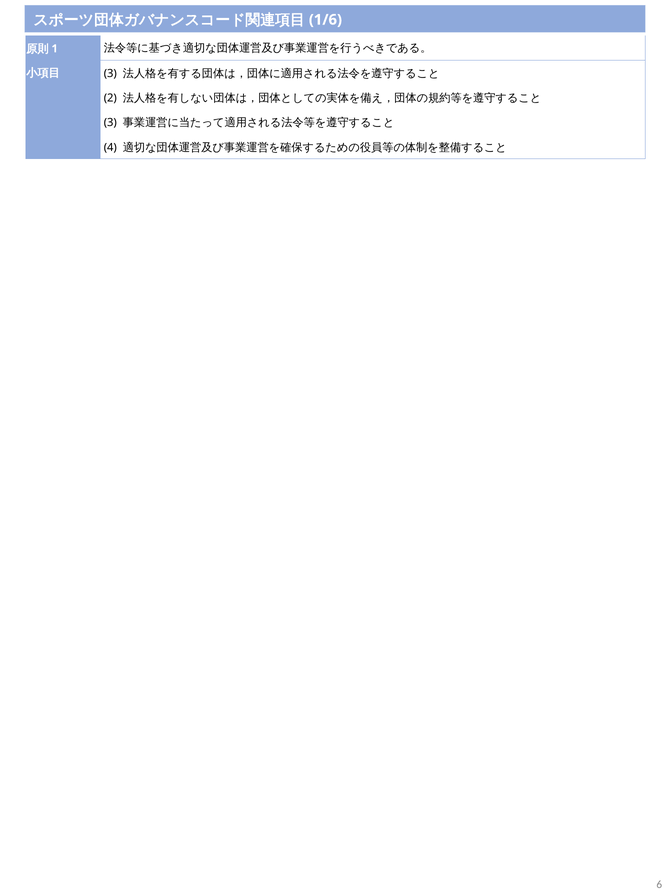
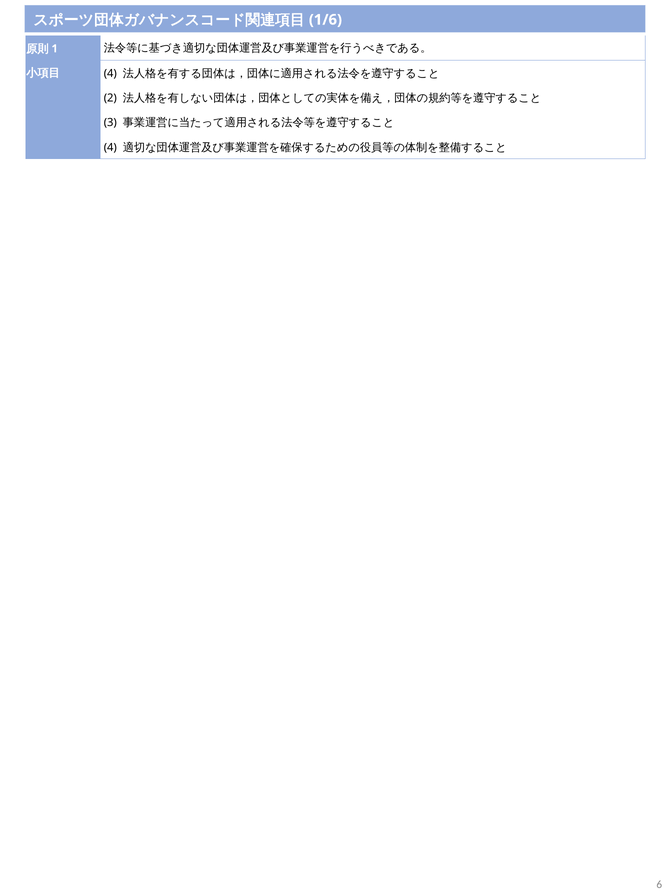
3: 3 -> 4 (110, 73)
